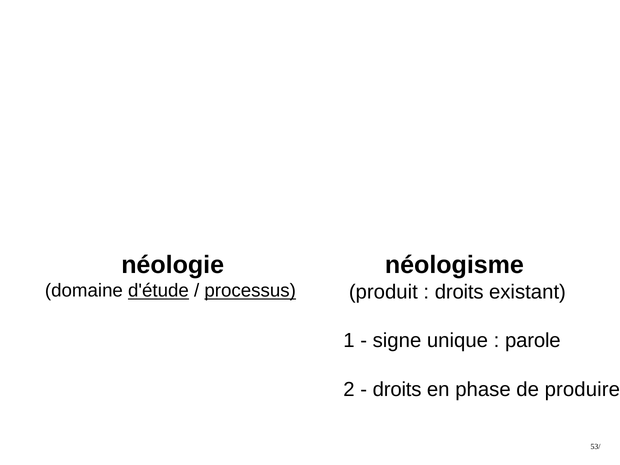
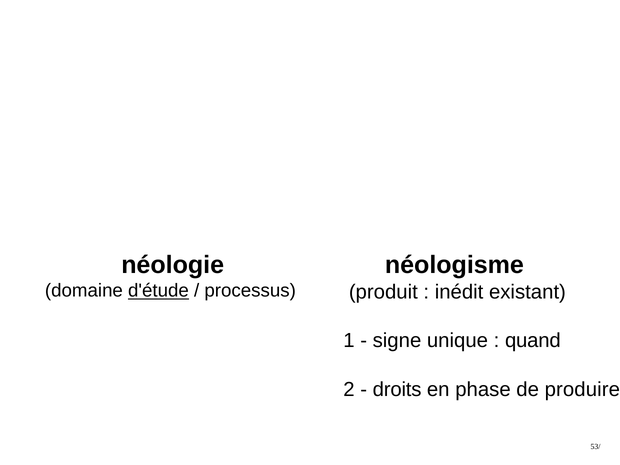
processus underline: present -> none (250, 291)
droits: droits -> inédit (459, 292)
parole: parole -> quand (533, 341)
